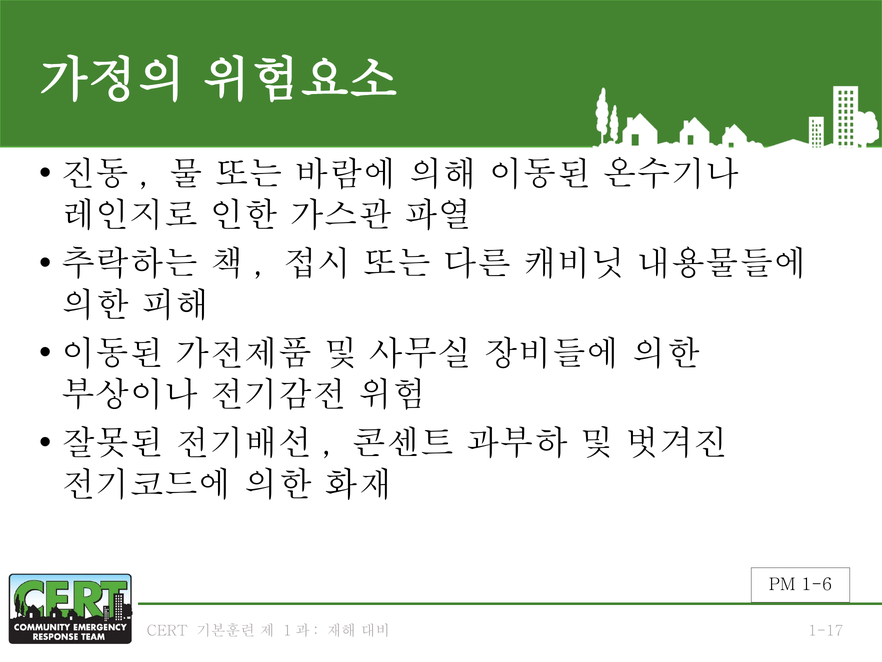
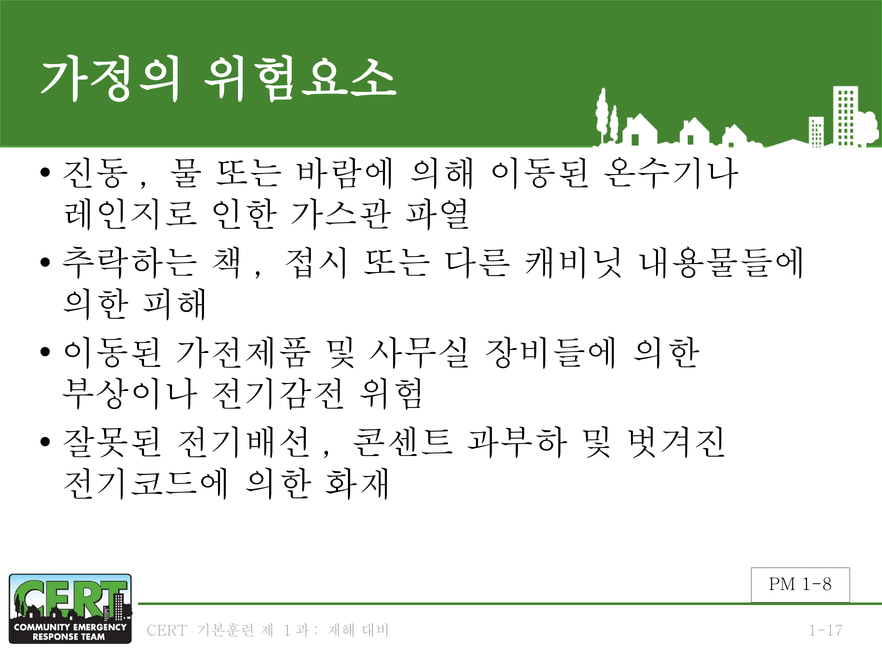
1-6: 1-6 -> 1-8 (817, 584)
